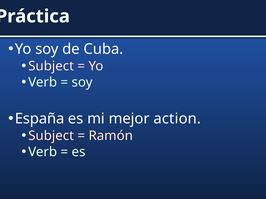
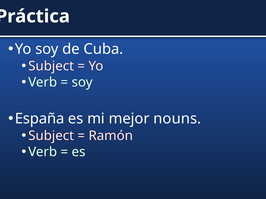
action: action -> nouns (177, 119)
